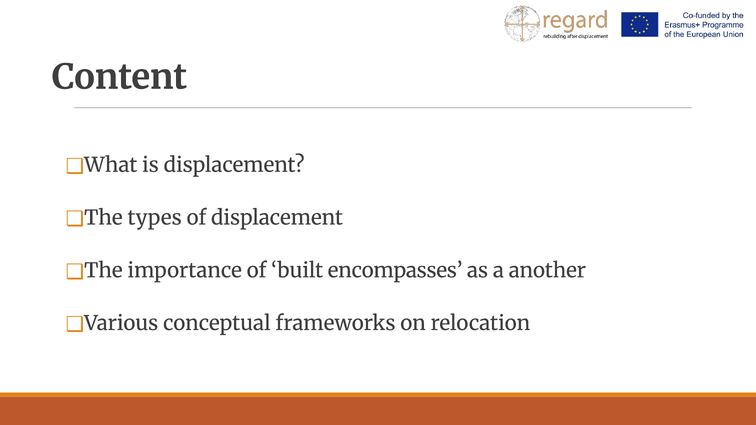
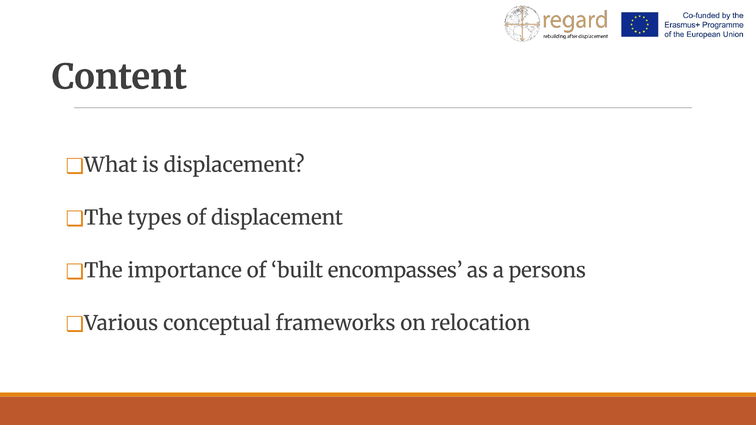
another: another -> persons (547, 271)
